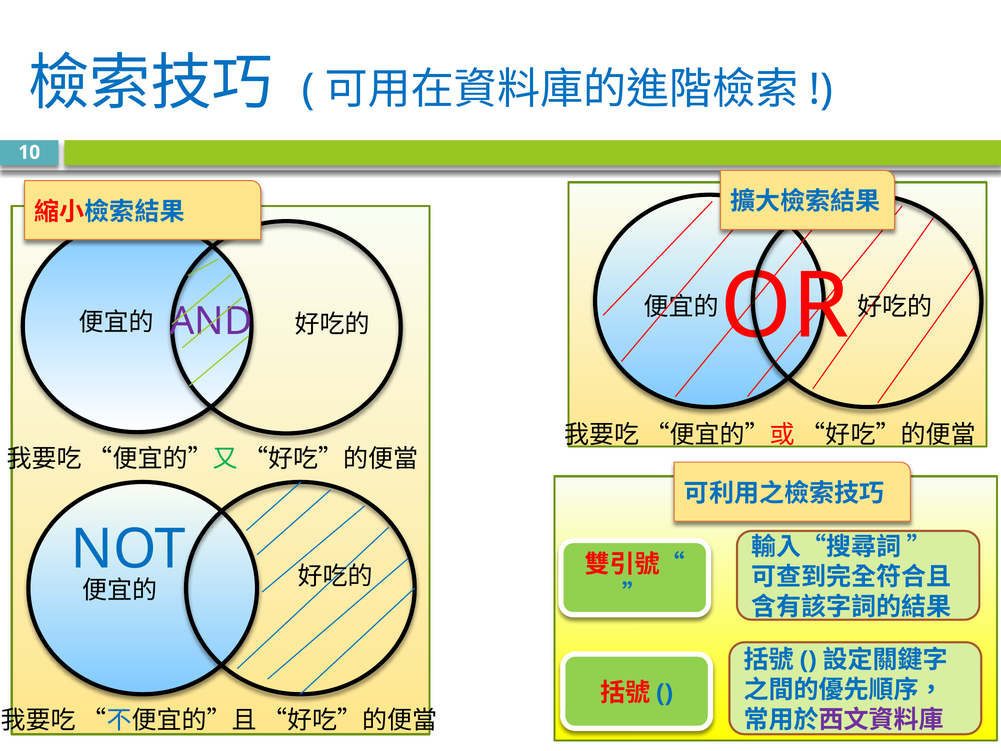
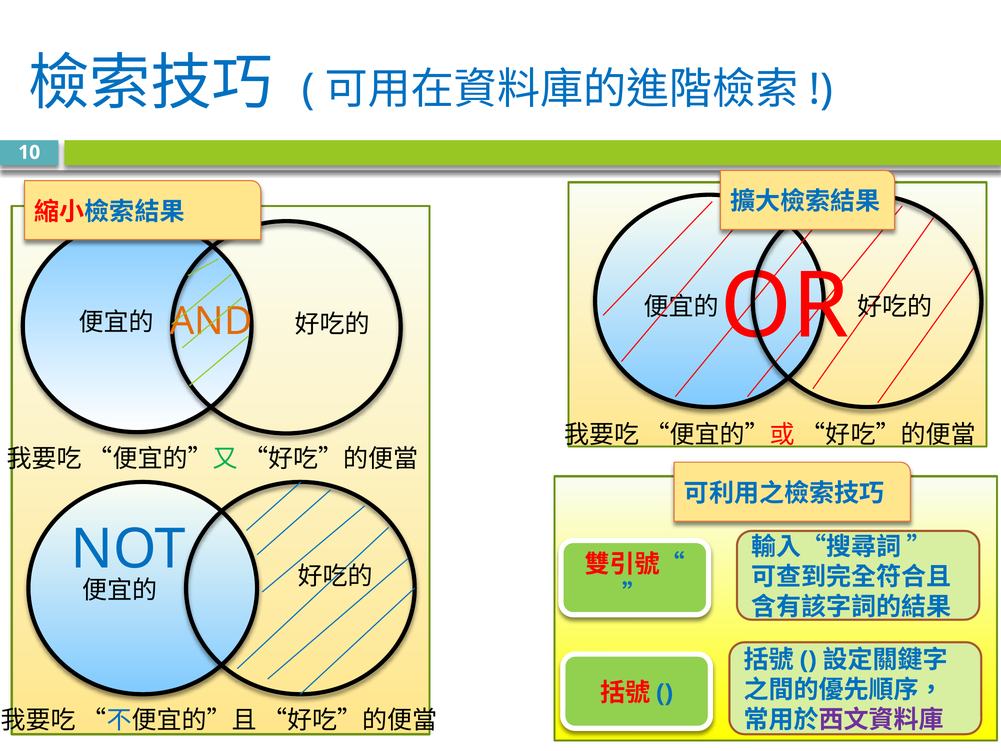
AND colour: purple -> orange (211, 321)
